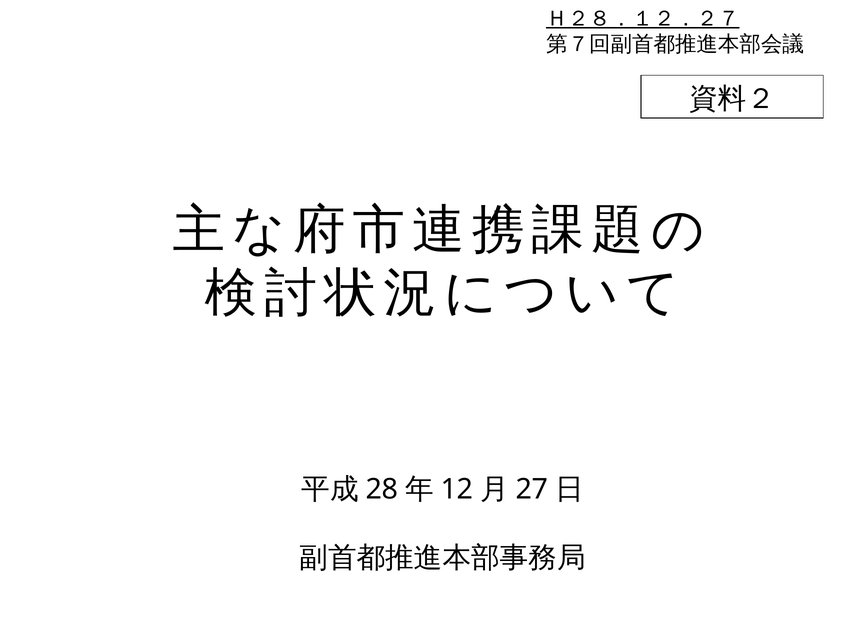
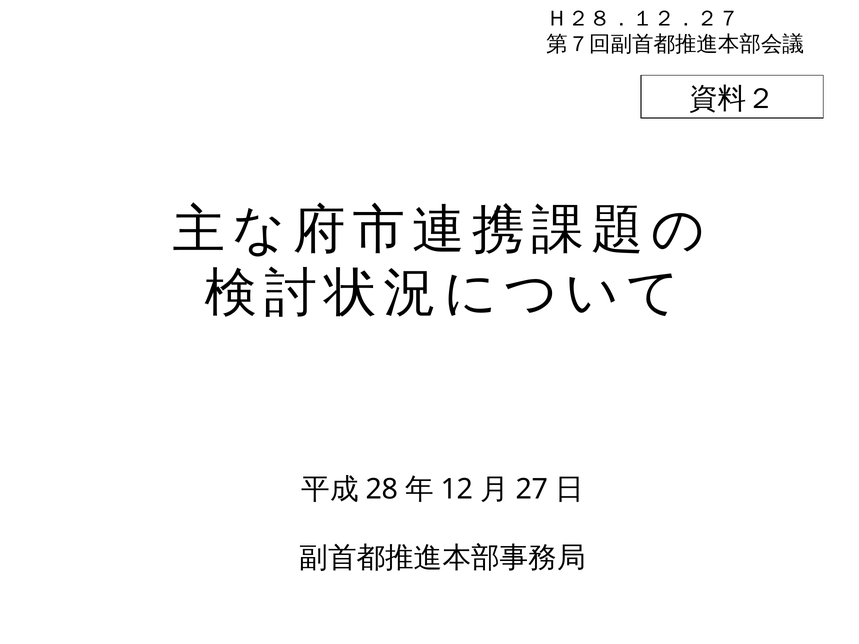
Ｈ２８．１２．２７ underline: present -> none (643, 19)
